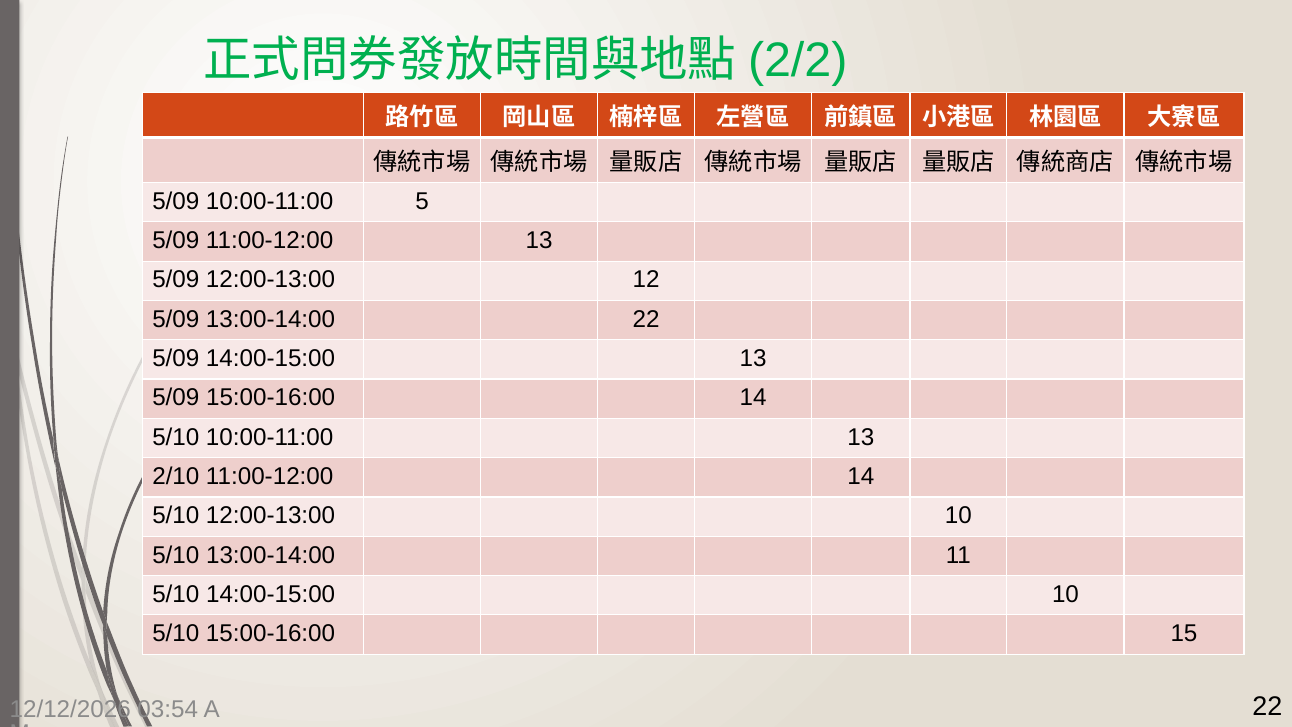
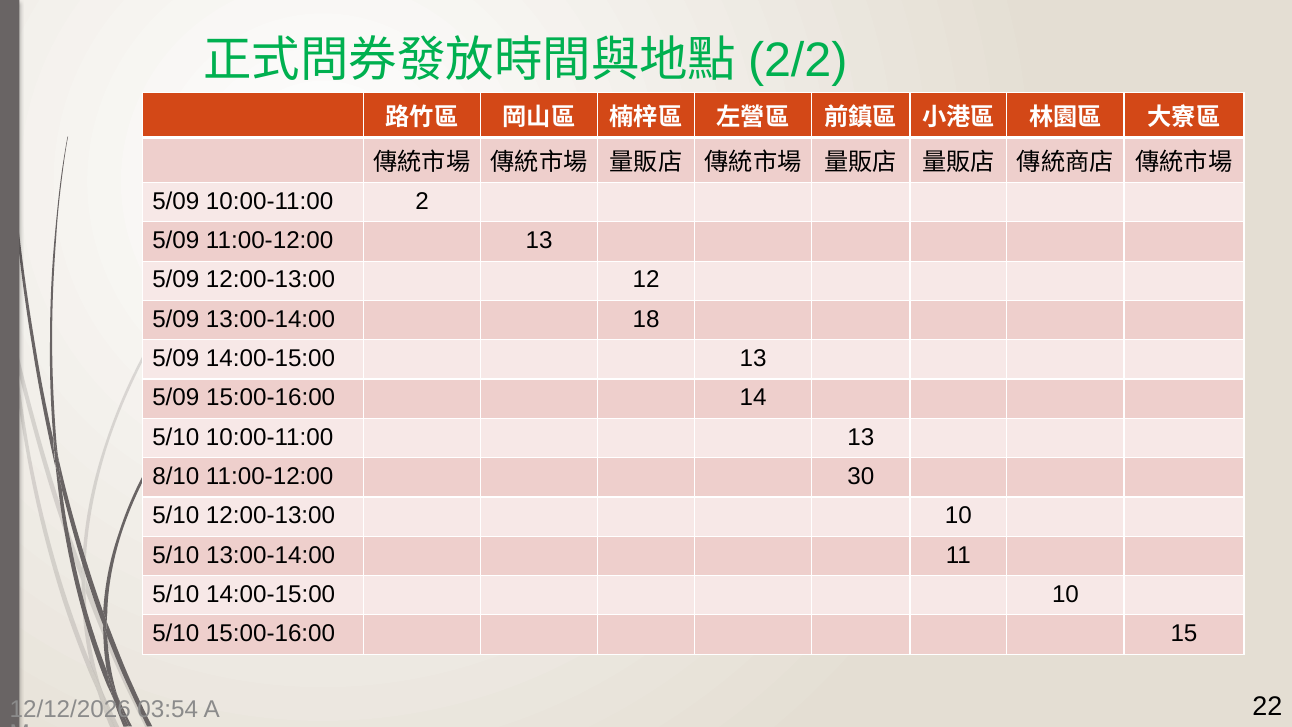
5: 5 -> 2 (422, 201)
13:00-14:00 22: 22 -> 18 (646, 319)
2/10: 2/10 -> 8/10 (176, 476)
11:00-12:00 14: 14 -> 30 (861, 476)
